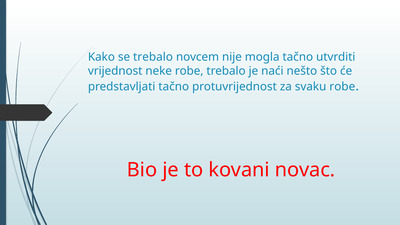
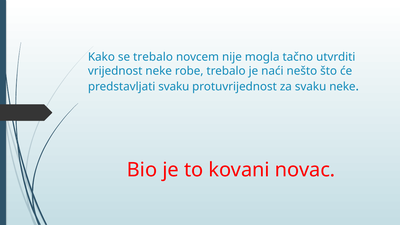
predstavljati tačno: tačno -> svaku (174, 87)
svaku robe: robe -> neke (342, 87)
